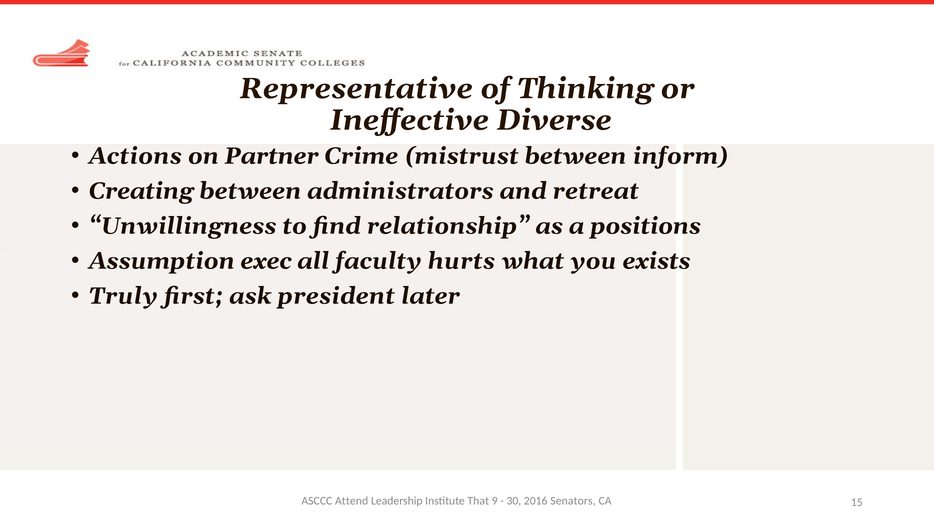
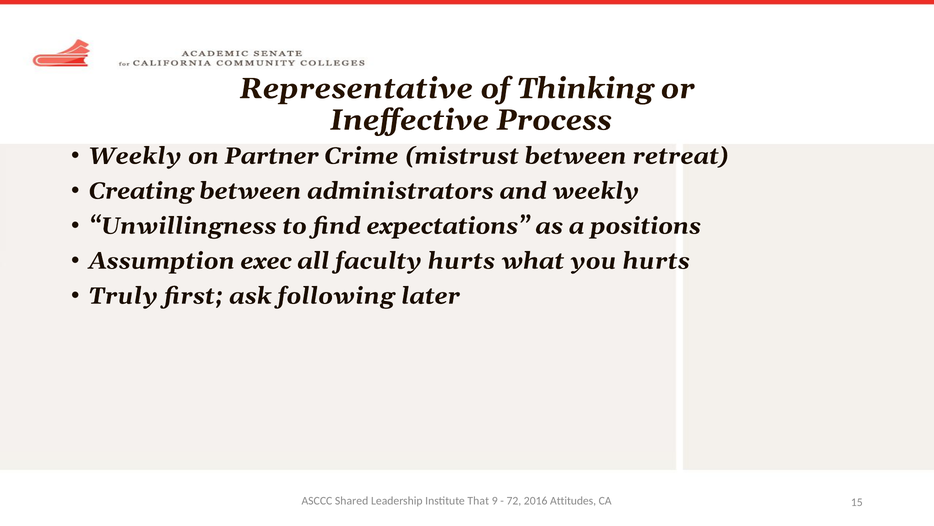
Diverse: Diverse -> Process (554, 120)
Actions: Actions -> Weekly (135, 156)
inform: inform -> retreat (681, 156)
and retreat: retreat -> weekly (596, 191)
relationship: relationship -> expectations (448, 226)
you exists: exists -> hurts (656, 261)
president: president -> following (336, 296)
Attend: Attend -> Shared (352, 500)
30: 30 -> 72 (514, 500)
Senators: Senators -> Attitudes (573, 500)
